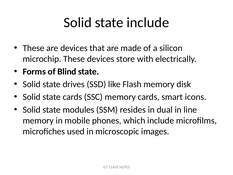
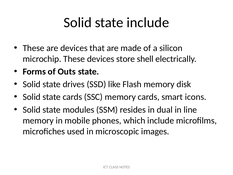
with: with -> shell (145, 59)
Blind: Blind -> Outs (67, 72)
